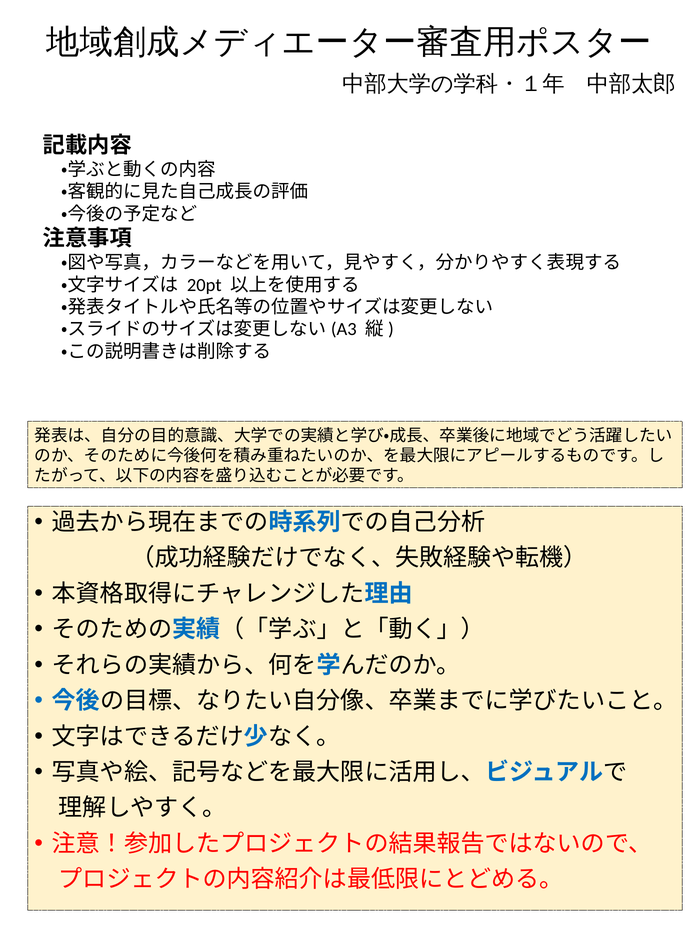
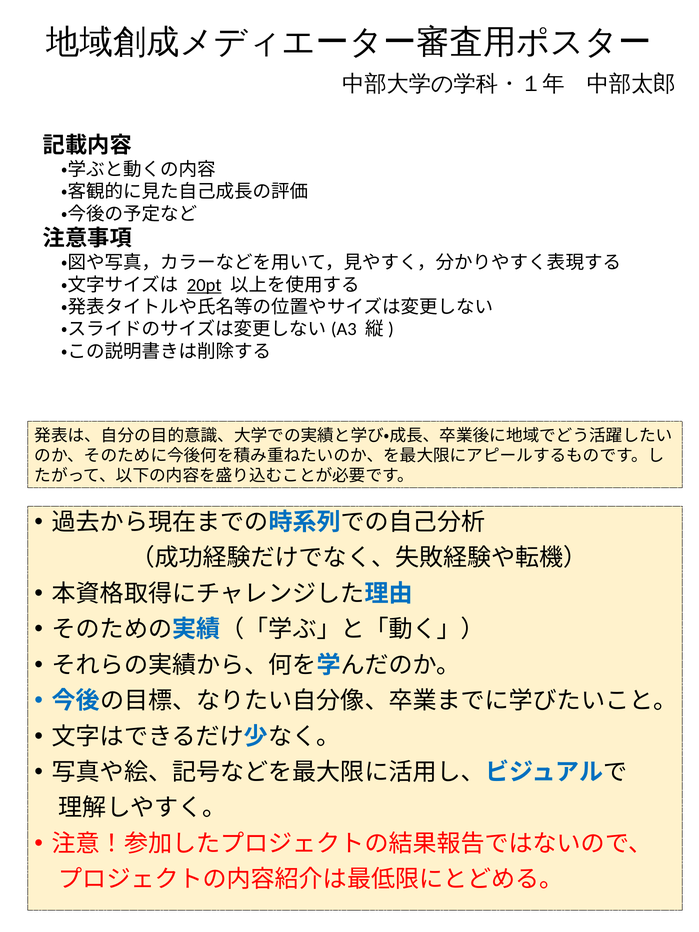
20pt underline: none -> present (204, 285)
